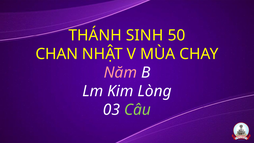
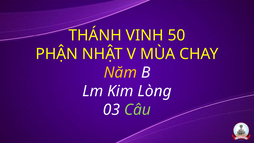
SINH: SINH -> VINH (145, 35)
CHAN: CHAN -> PHẬN (57, 54)
Năm colour: pink -> yellow (120, 73)
